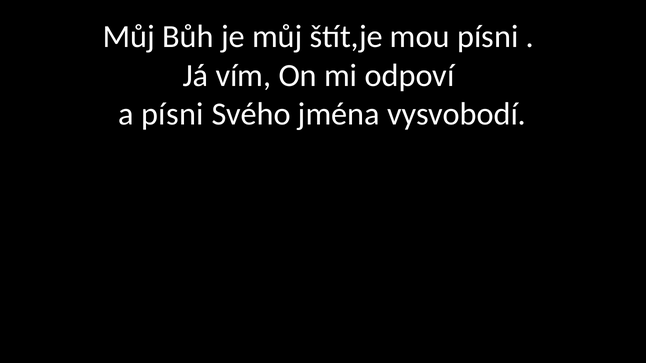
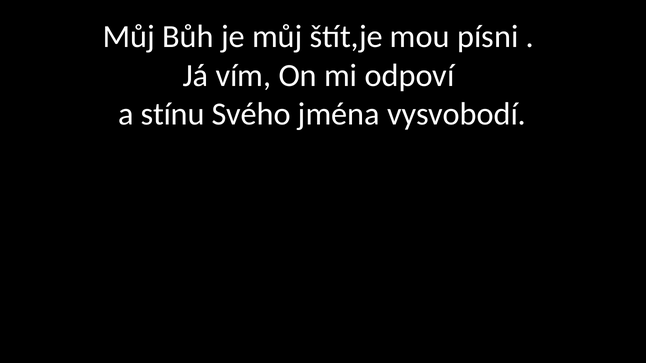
a písni: písni -> stínu (173, 114)
